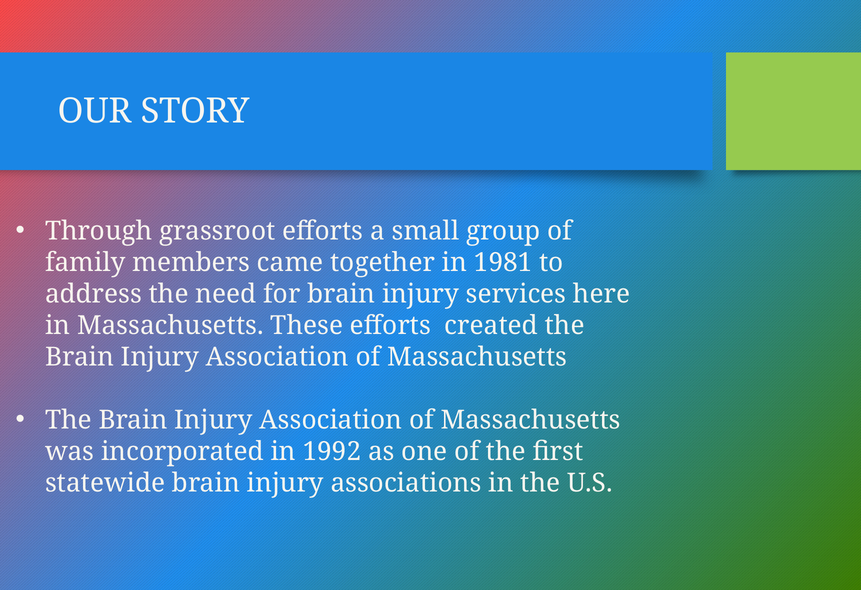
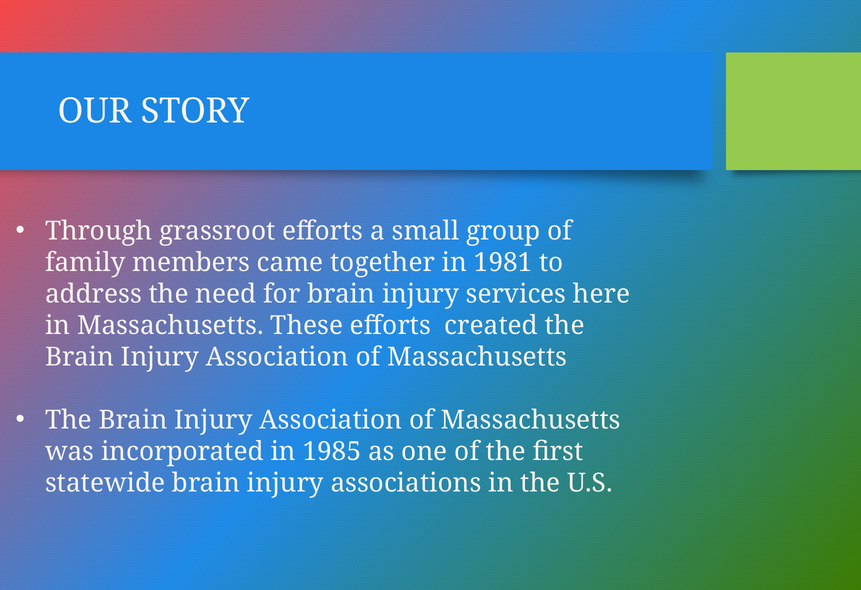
1992: 1992 -> 1985 (332, 451)
